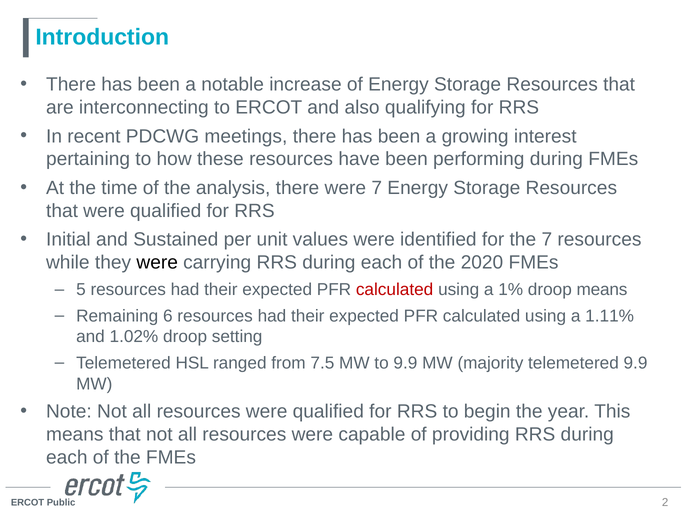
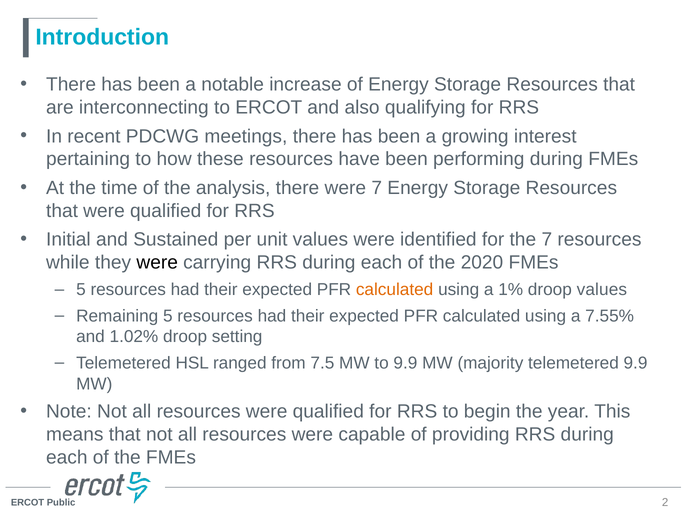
calculated colour: red -> orange (395, 290)
droop means: means -> values (602, 290)
Remaining 6: 6 -> 5 (168, 316)
1.11%: 1.11% -> 7.55% (610, 316)
